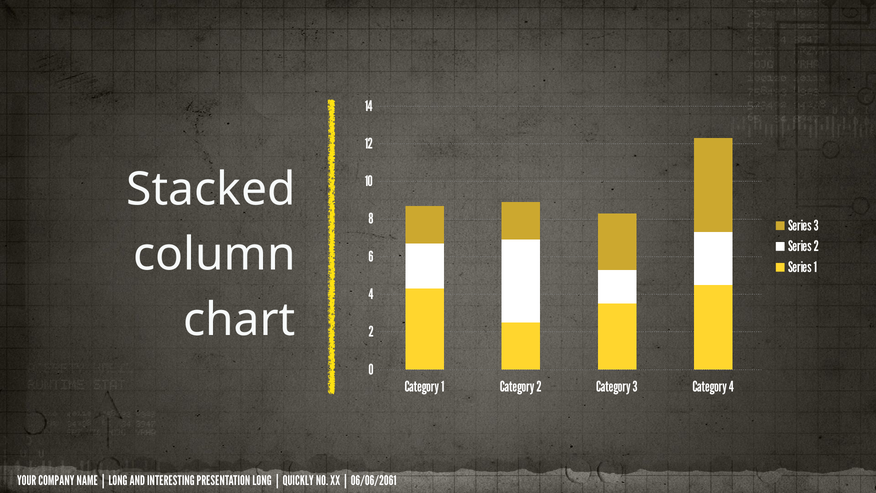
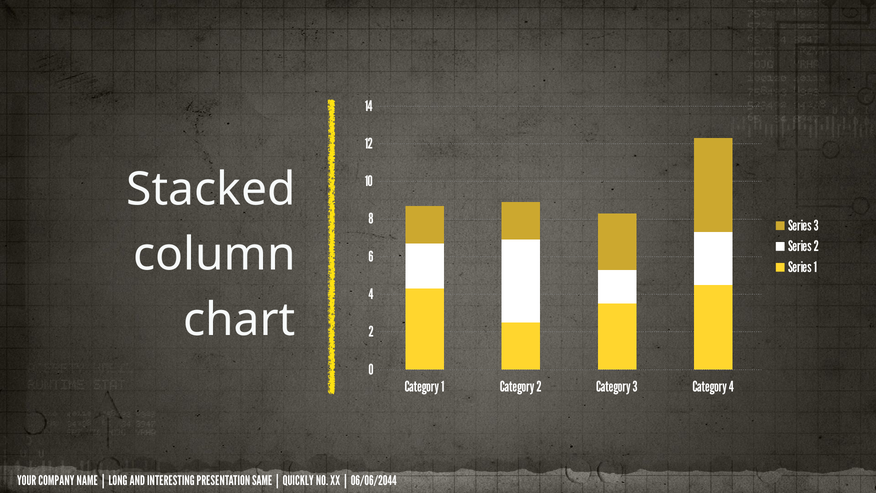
PRESENTATION LONG: LONG -> SAME (262, 481)
06/06/2061: 06/06/2061 -> 06/06/2044 (374, 481)
